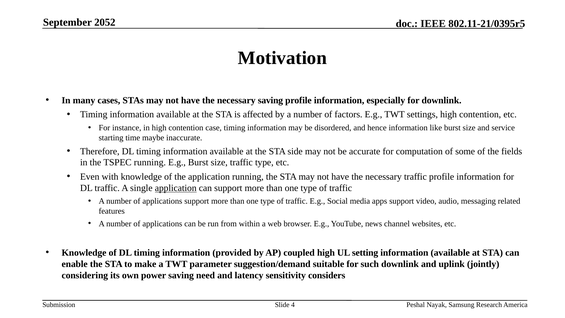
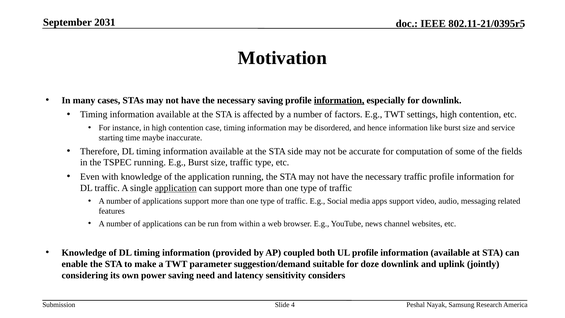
2052: 2052 -> 2031 (105, 22)
information underline: none -> present (339, 100)
coupled high: high -> both (326, 253)
UL setting: setting -> profile (365, 253)
such: such -> doze (370, 264)
